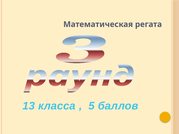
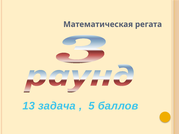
класса: класса -> задача (57, 106)
